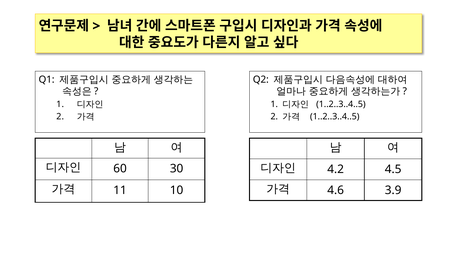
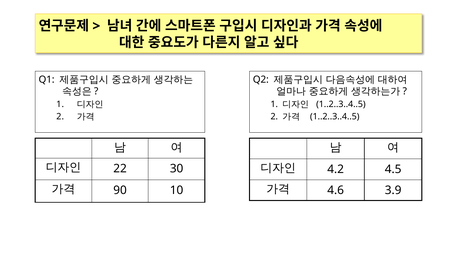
60: 60 -> 22 (120, 169)
11: 11 -> 90 (120, 190)
